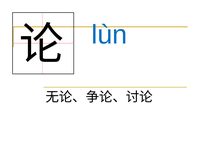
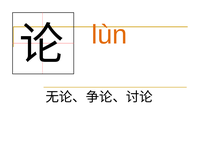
lùn colour: blue -> orange (109, 35)
